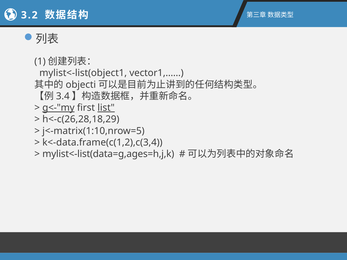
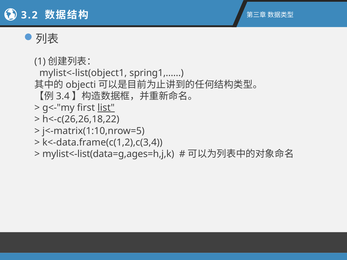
vector1,……: vector1,…… -> spring1,…… (157, 73)
g<-"my underline: present -> none (58, 108)
h<-c(26,28,18,29: h<-c(26,28,18,29 -> h<-c(26,26,18,22 (81, 119)
